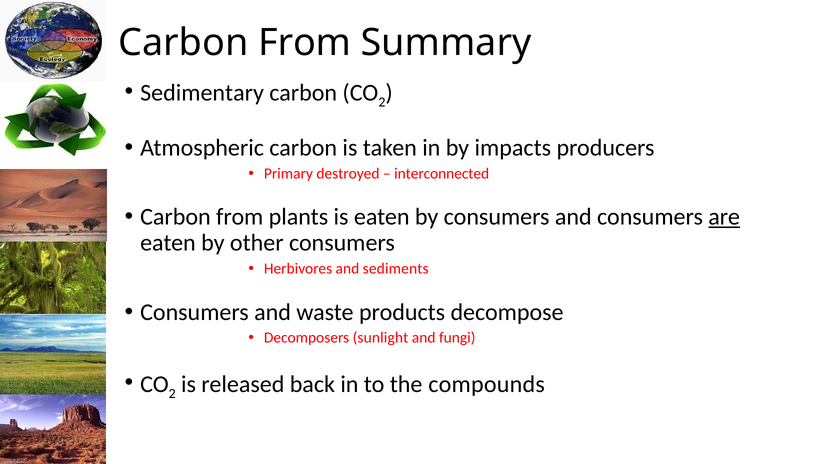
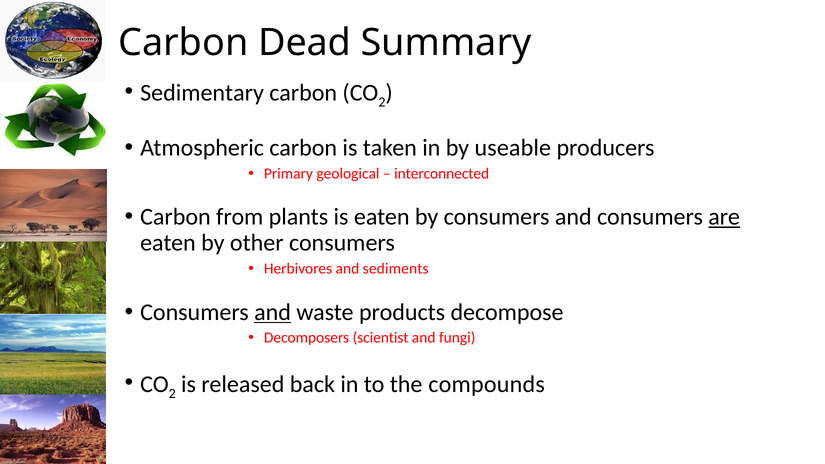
From: From -> Dead (305, 43)
impacts: impacts -> useable (513, 148)
destroyed: destroyed -> geological (348, 174)
and underline: none -> present (273, 312)
sunlight: sunlight -> scientist (381, 338)
